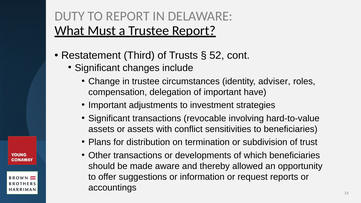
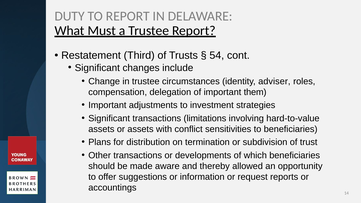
52: 52 -> 54 (217, 56)
have: have -> them (255, 92)
revocable: revocable -> limitations (205, 118)
